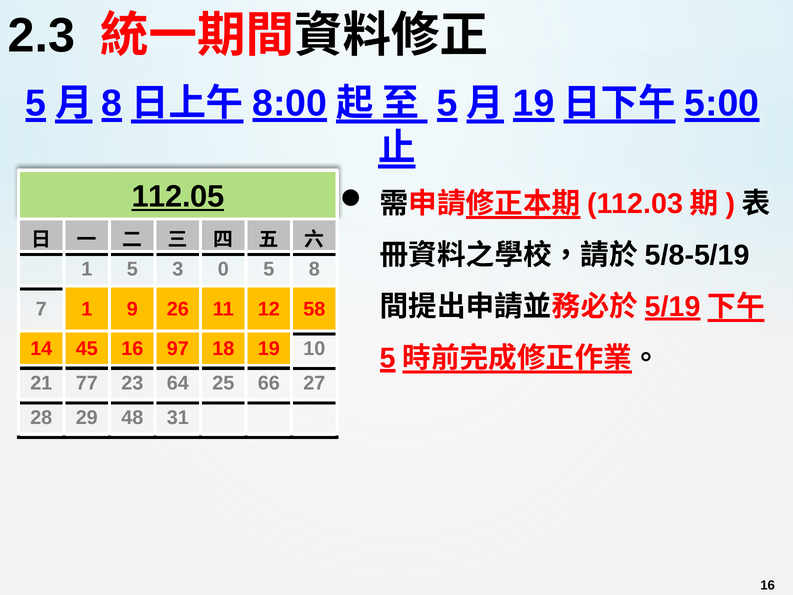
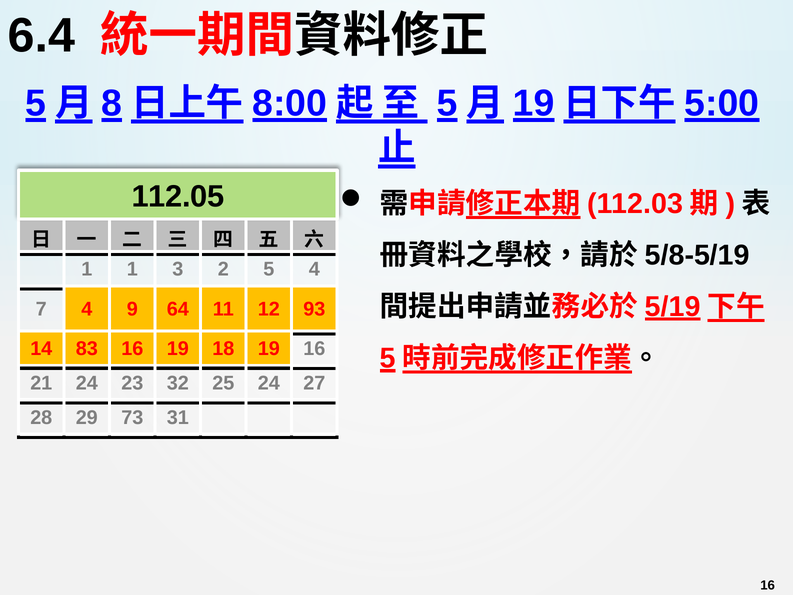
2.3: 2.3 -> 6.4 (42, 35)
112.05 underline: present -> none (178, 197)
1 5: 5 -> 1 (132, 269)
0: 0 -> 2 (223, 269)
5 8: 8 -> 4 (314, 269)
7 1: 1 -> 4 (87, 309)
26: 26 -> 64 (178, 309)
58: 58 -> 93 (314, 309)
45: 45 -> 83 (87, 349)
16 97: 97 -> 19 (178, 349)
19 10: 10 -> 16 (314, 349)
21 77: 77 -> 24 (87, 383)
64: 64 -> 32 (178, 383)
25 66: 66 -> 24 (269, 383)
48: 48 -> 73 (132, 417)
